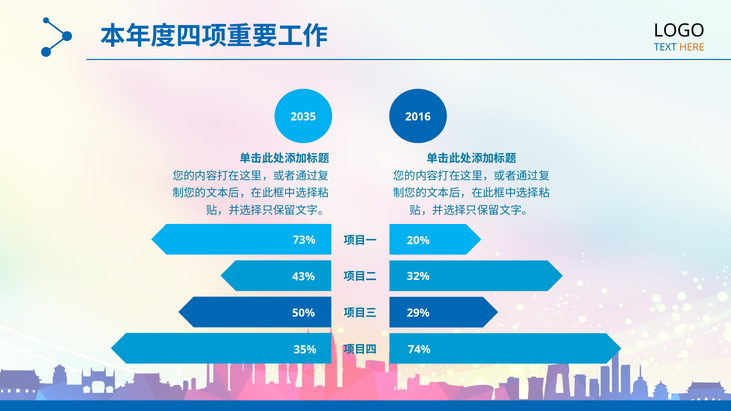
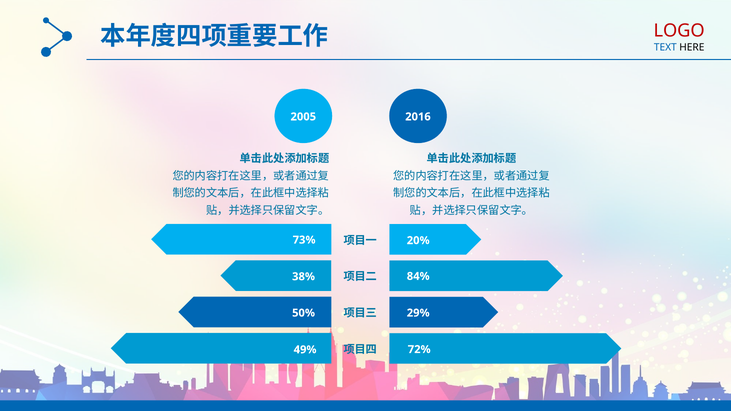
LOGO colour: black -> red (679, 31)
HERE colour: orange -> black (692, 47)
2035: 2035 -> 2005 (303, 117)
32%: 32% -> 84% (418, 276)
43%: 43% -> 38% (304, 277)
74%: 74% -> 72% (419, 350)
35%: 35% -> 49% (305, 350)
